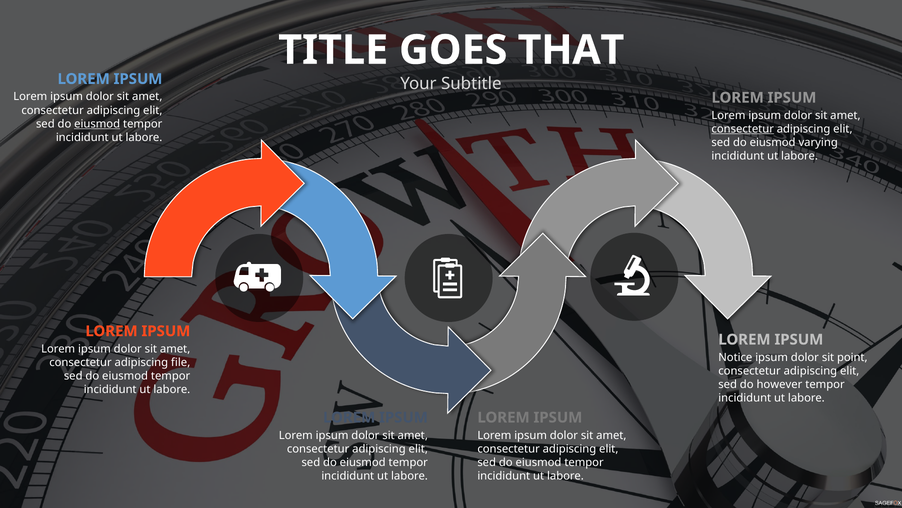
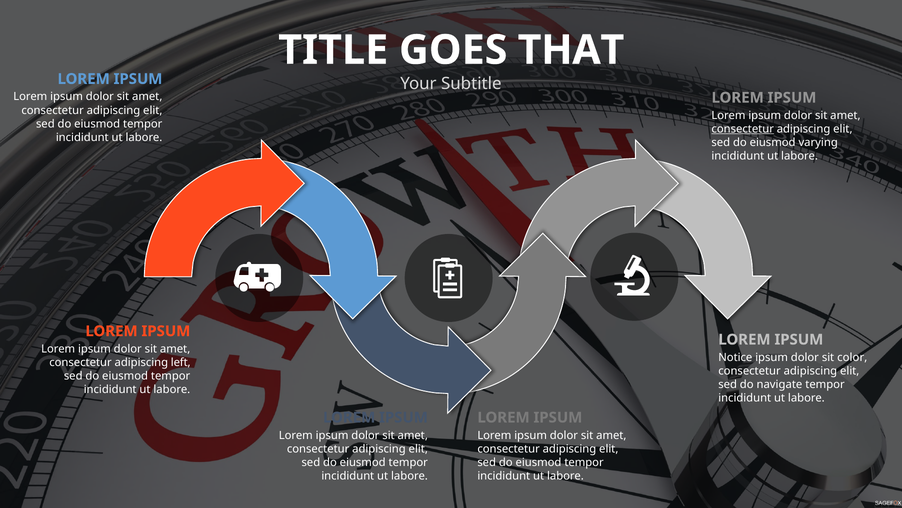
eiusmod underline: present -> none (97, 124)
point: point -> color (852, 357)
file: file -> left (181, 362)
however: however -> navigate (779, 384)
